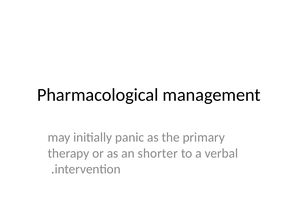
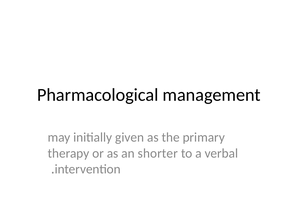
panic: panic -> given (130, 137)
